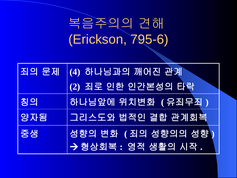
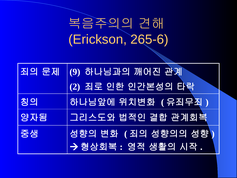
795-6: 795-6 -> 265-6 (149, 39)
4: 4 -> 9 (75, 72)
